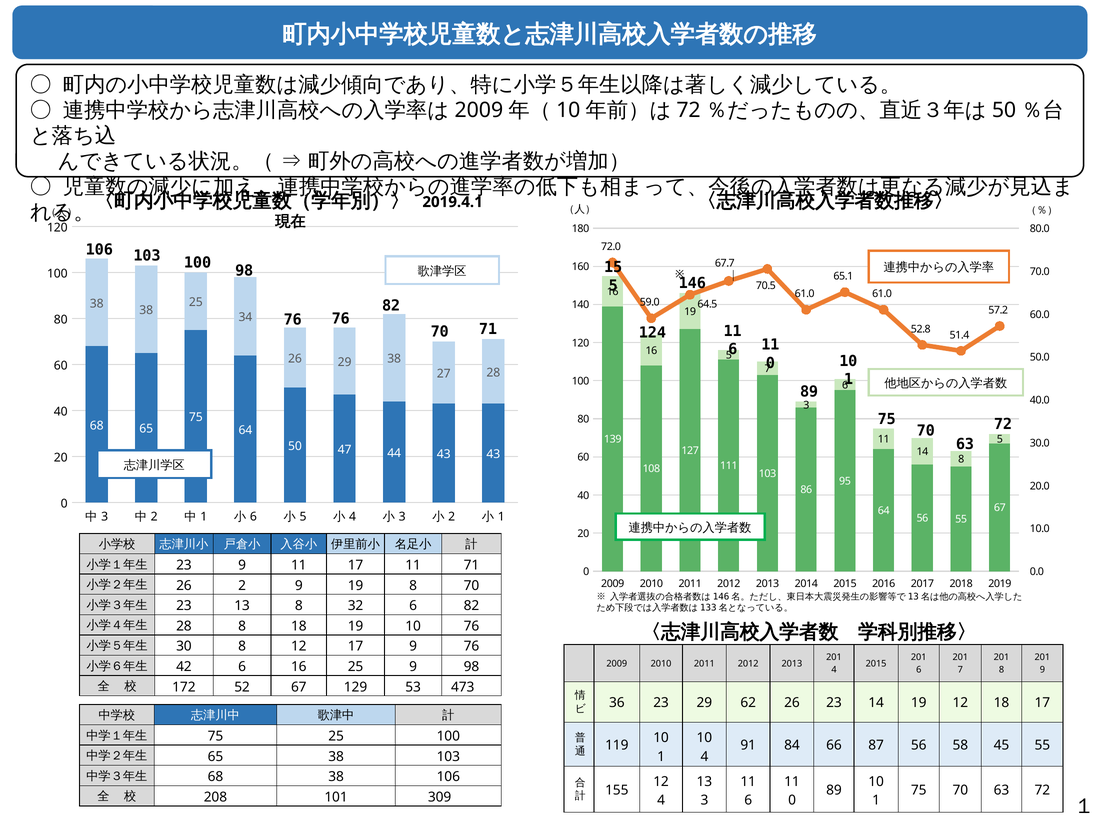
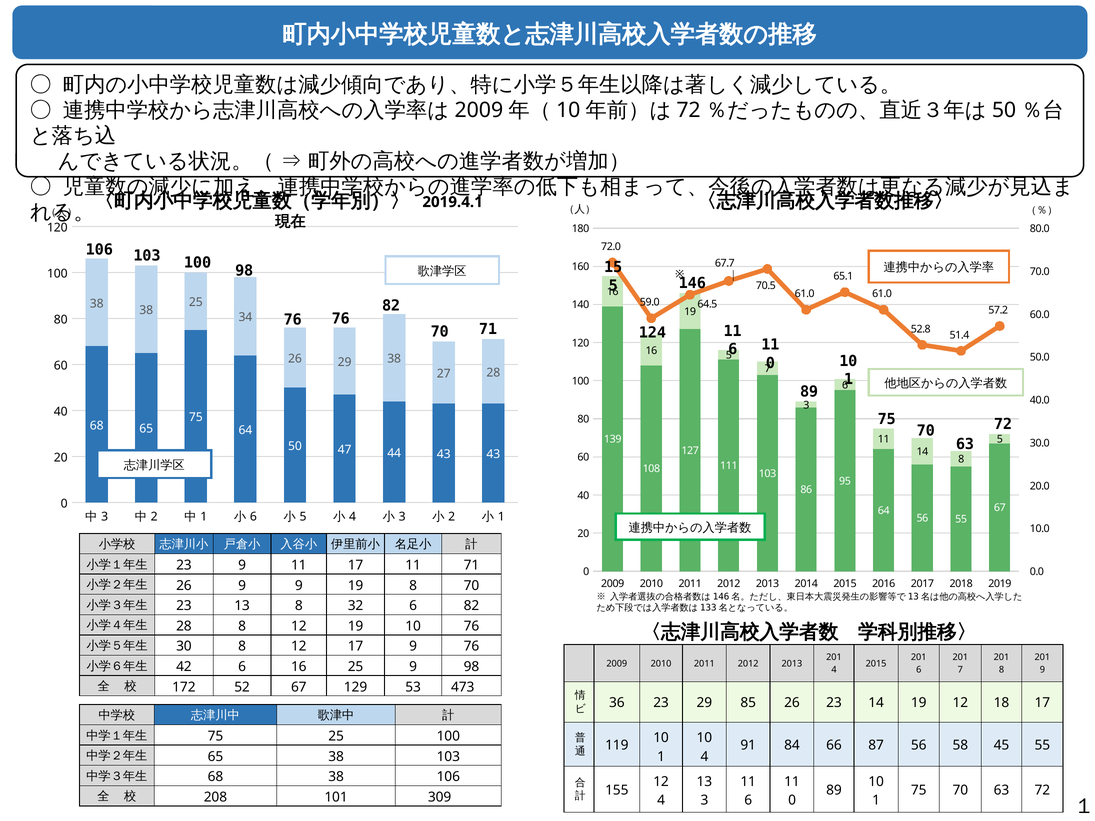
26 2: 2 -> 9 (242, 586)
28 8 18: 18 -> 12 (299, 626)
62: 62 -> 85 (748, 703)
